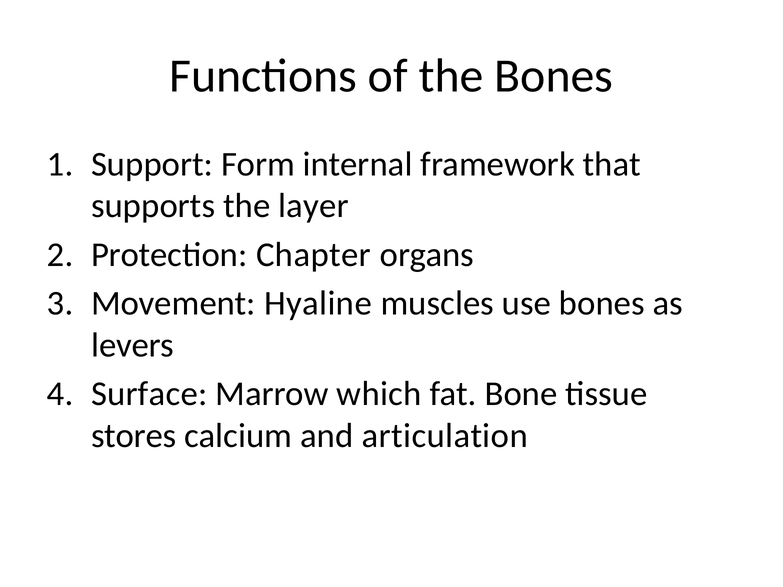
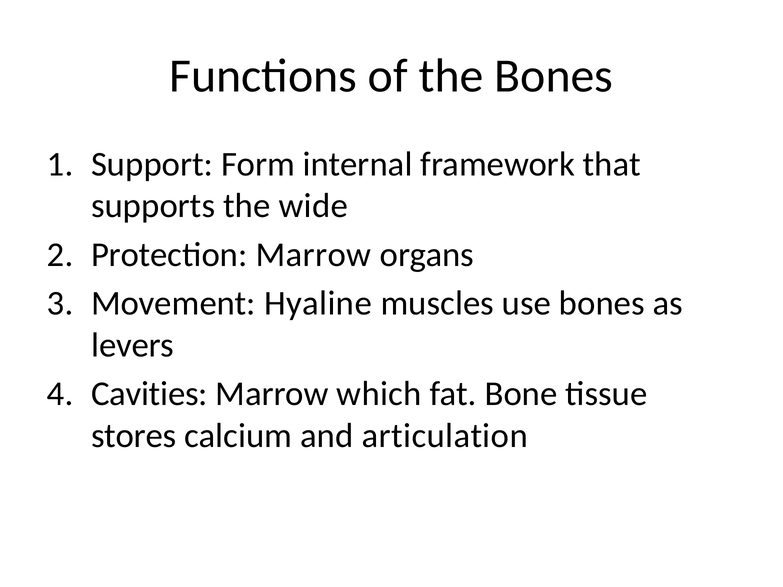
layer: layer -> wide (313, 206)
Protection Chapter: Chapter -> Marrow (313, 255)
Surface: Surface -> Cavities (149, 394)
